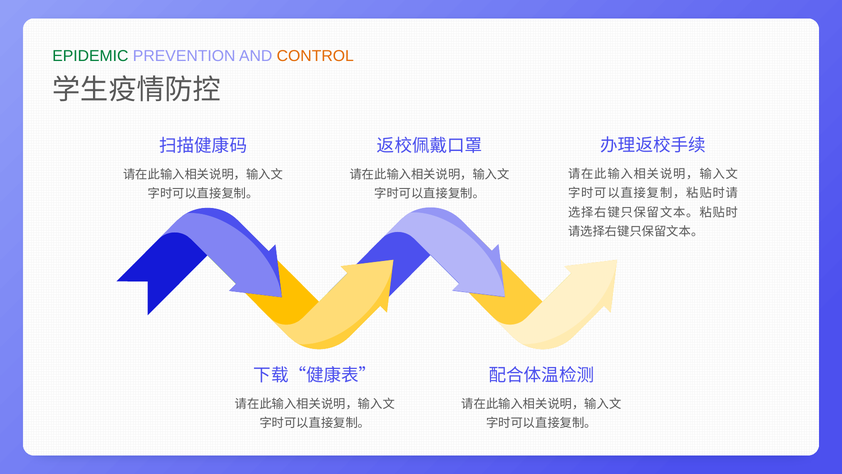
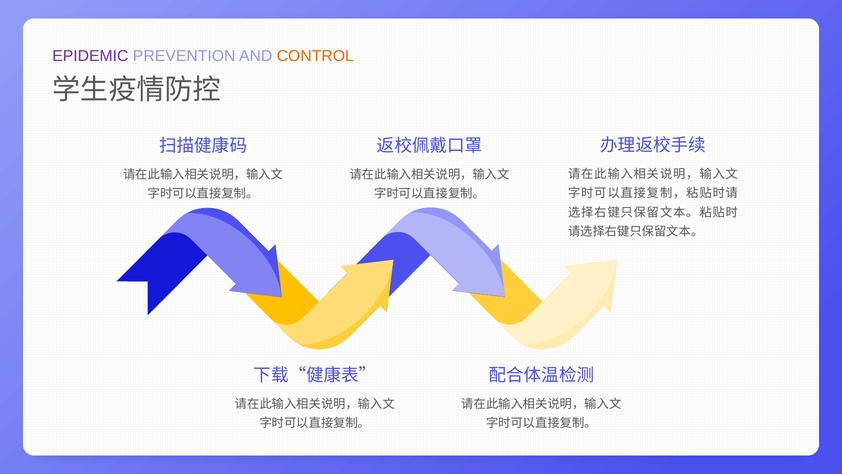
EPIDEMIC colour: green -> purple (90, 56)
